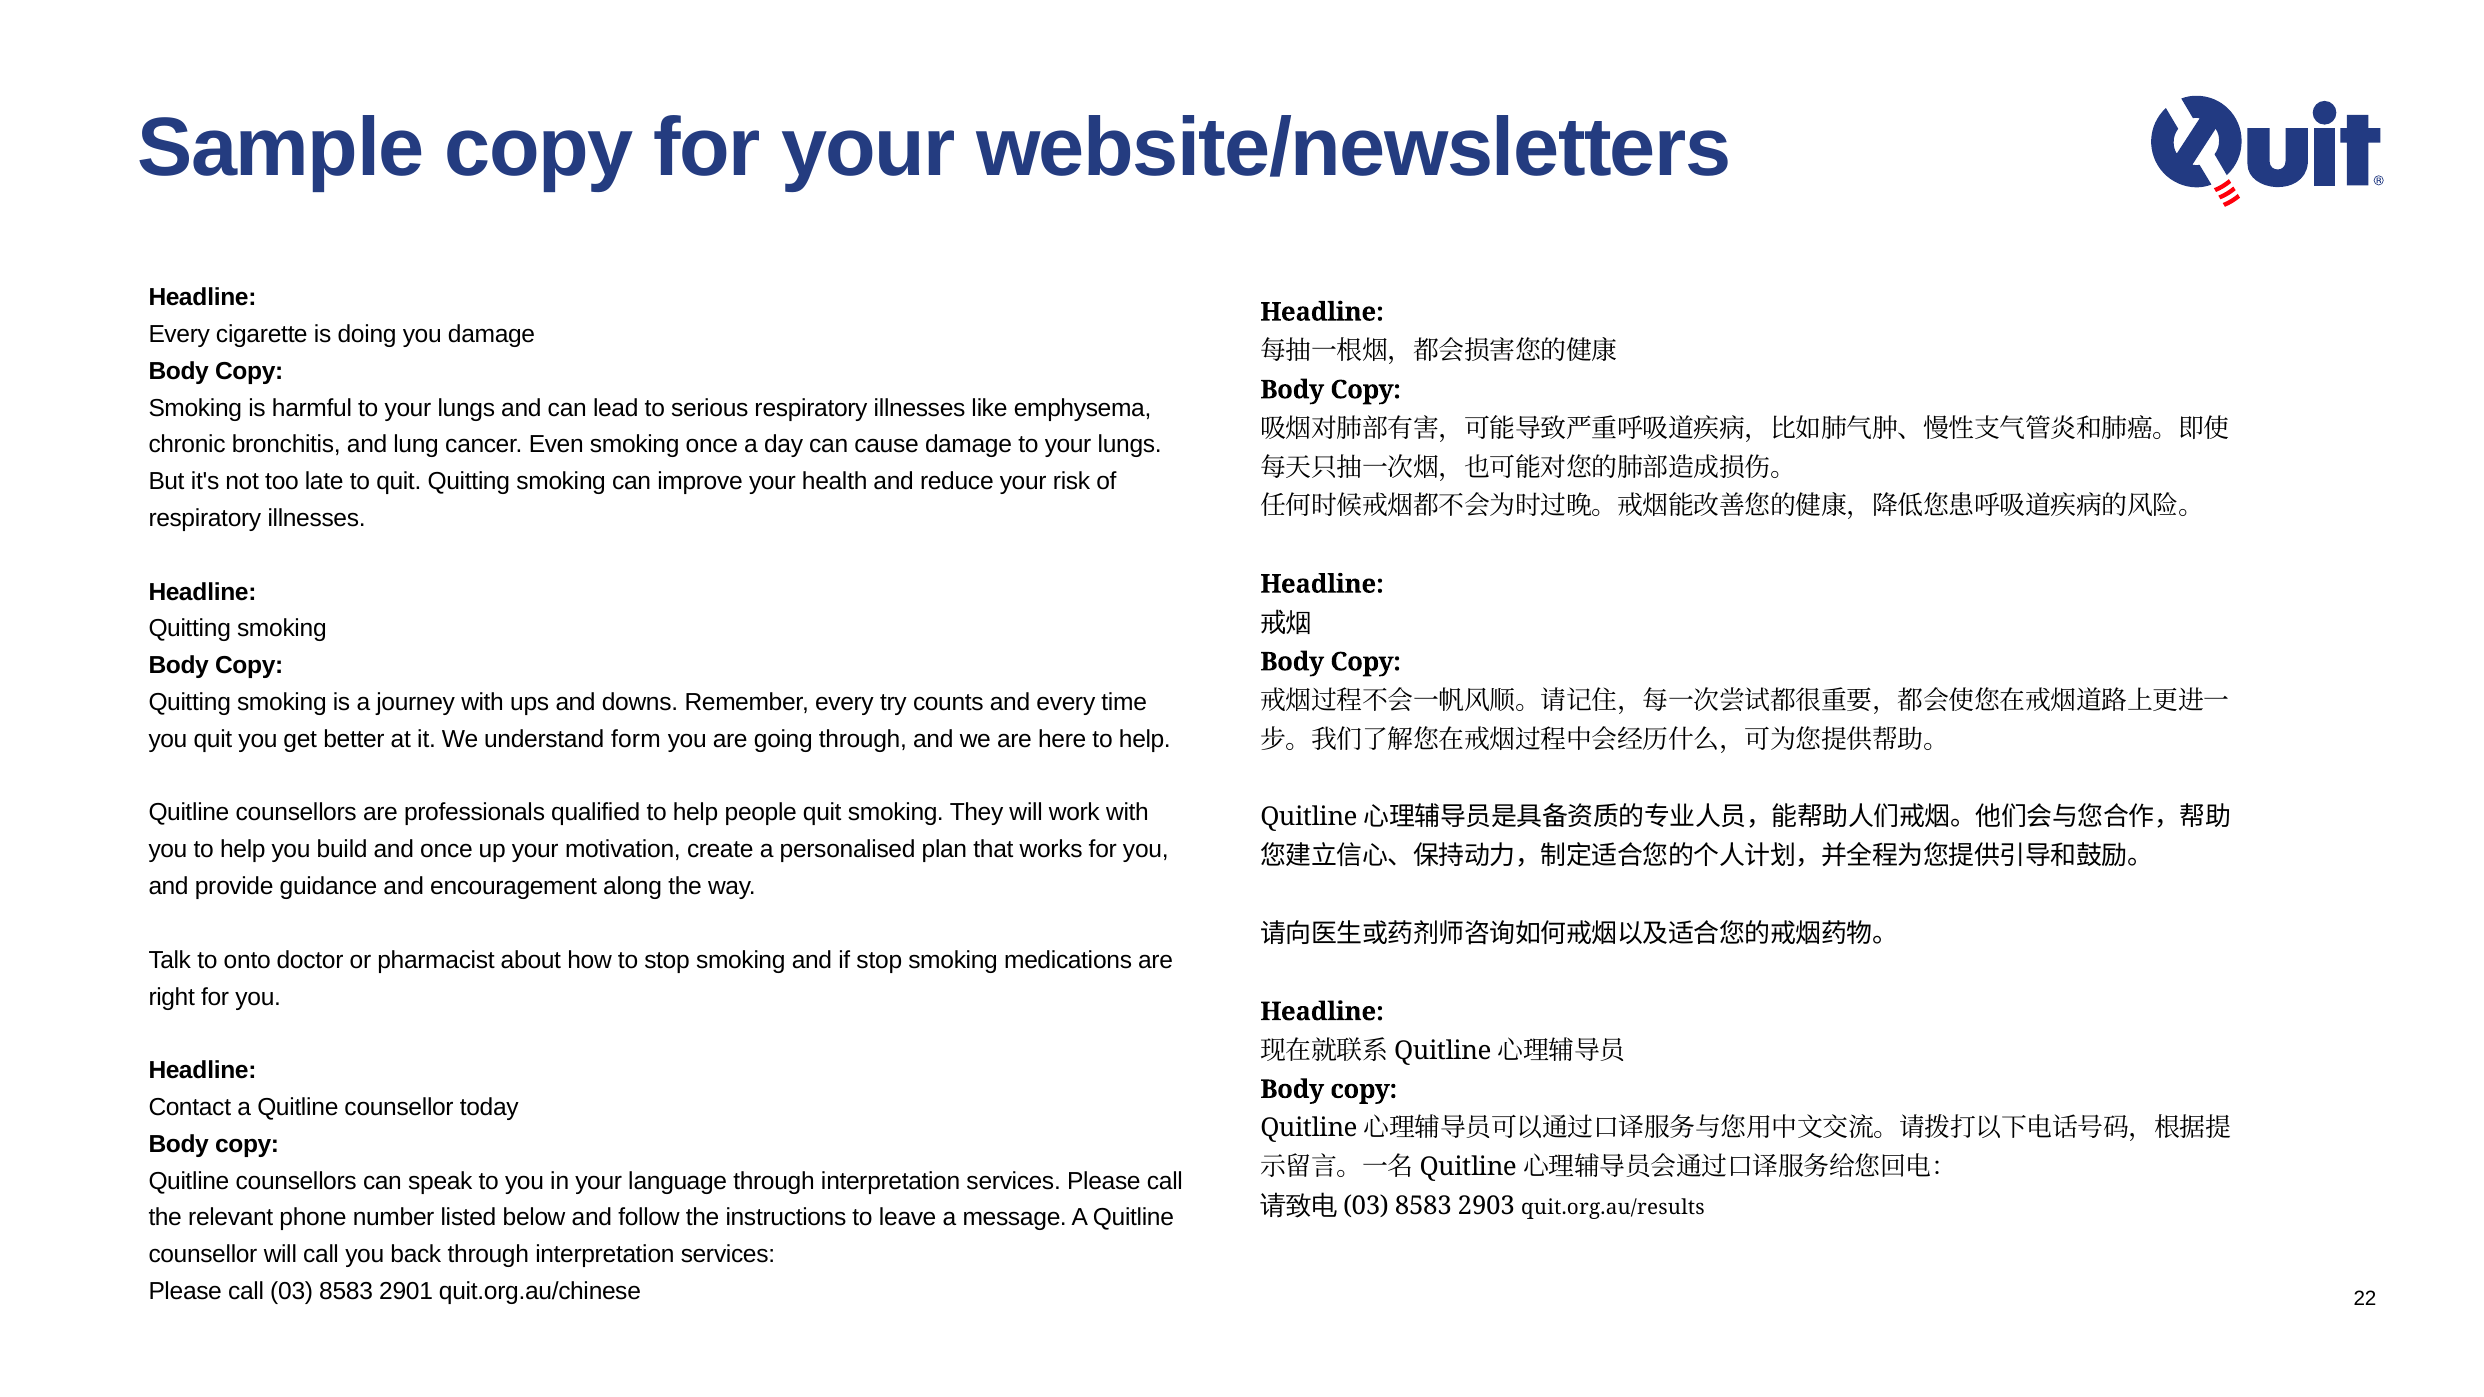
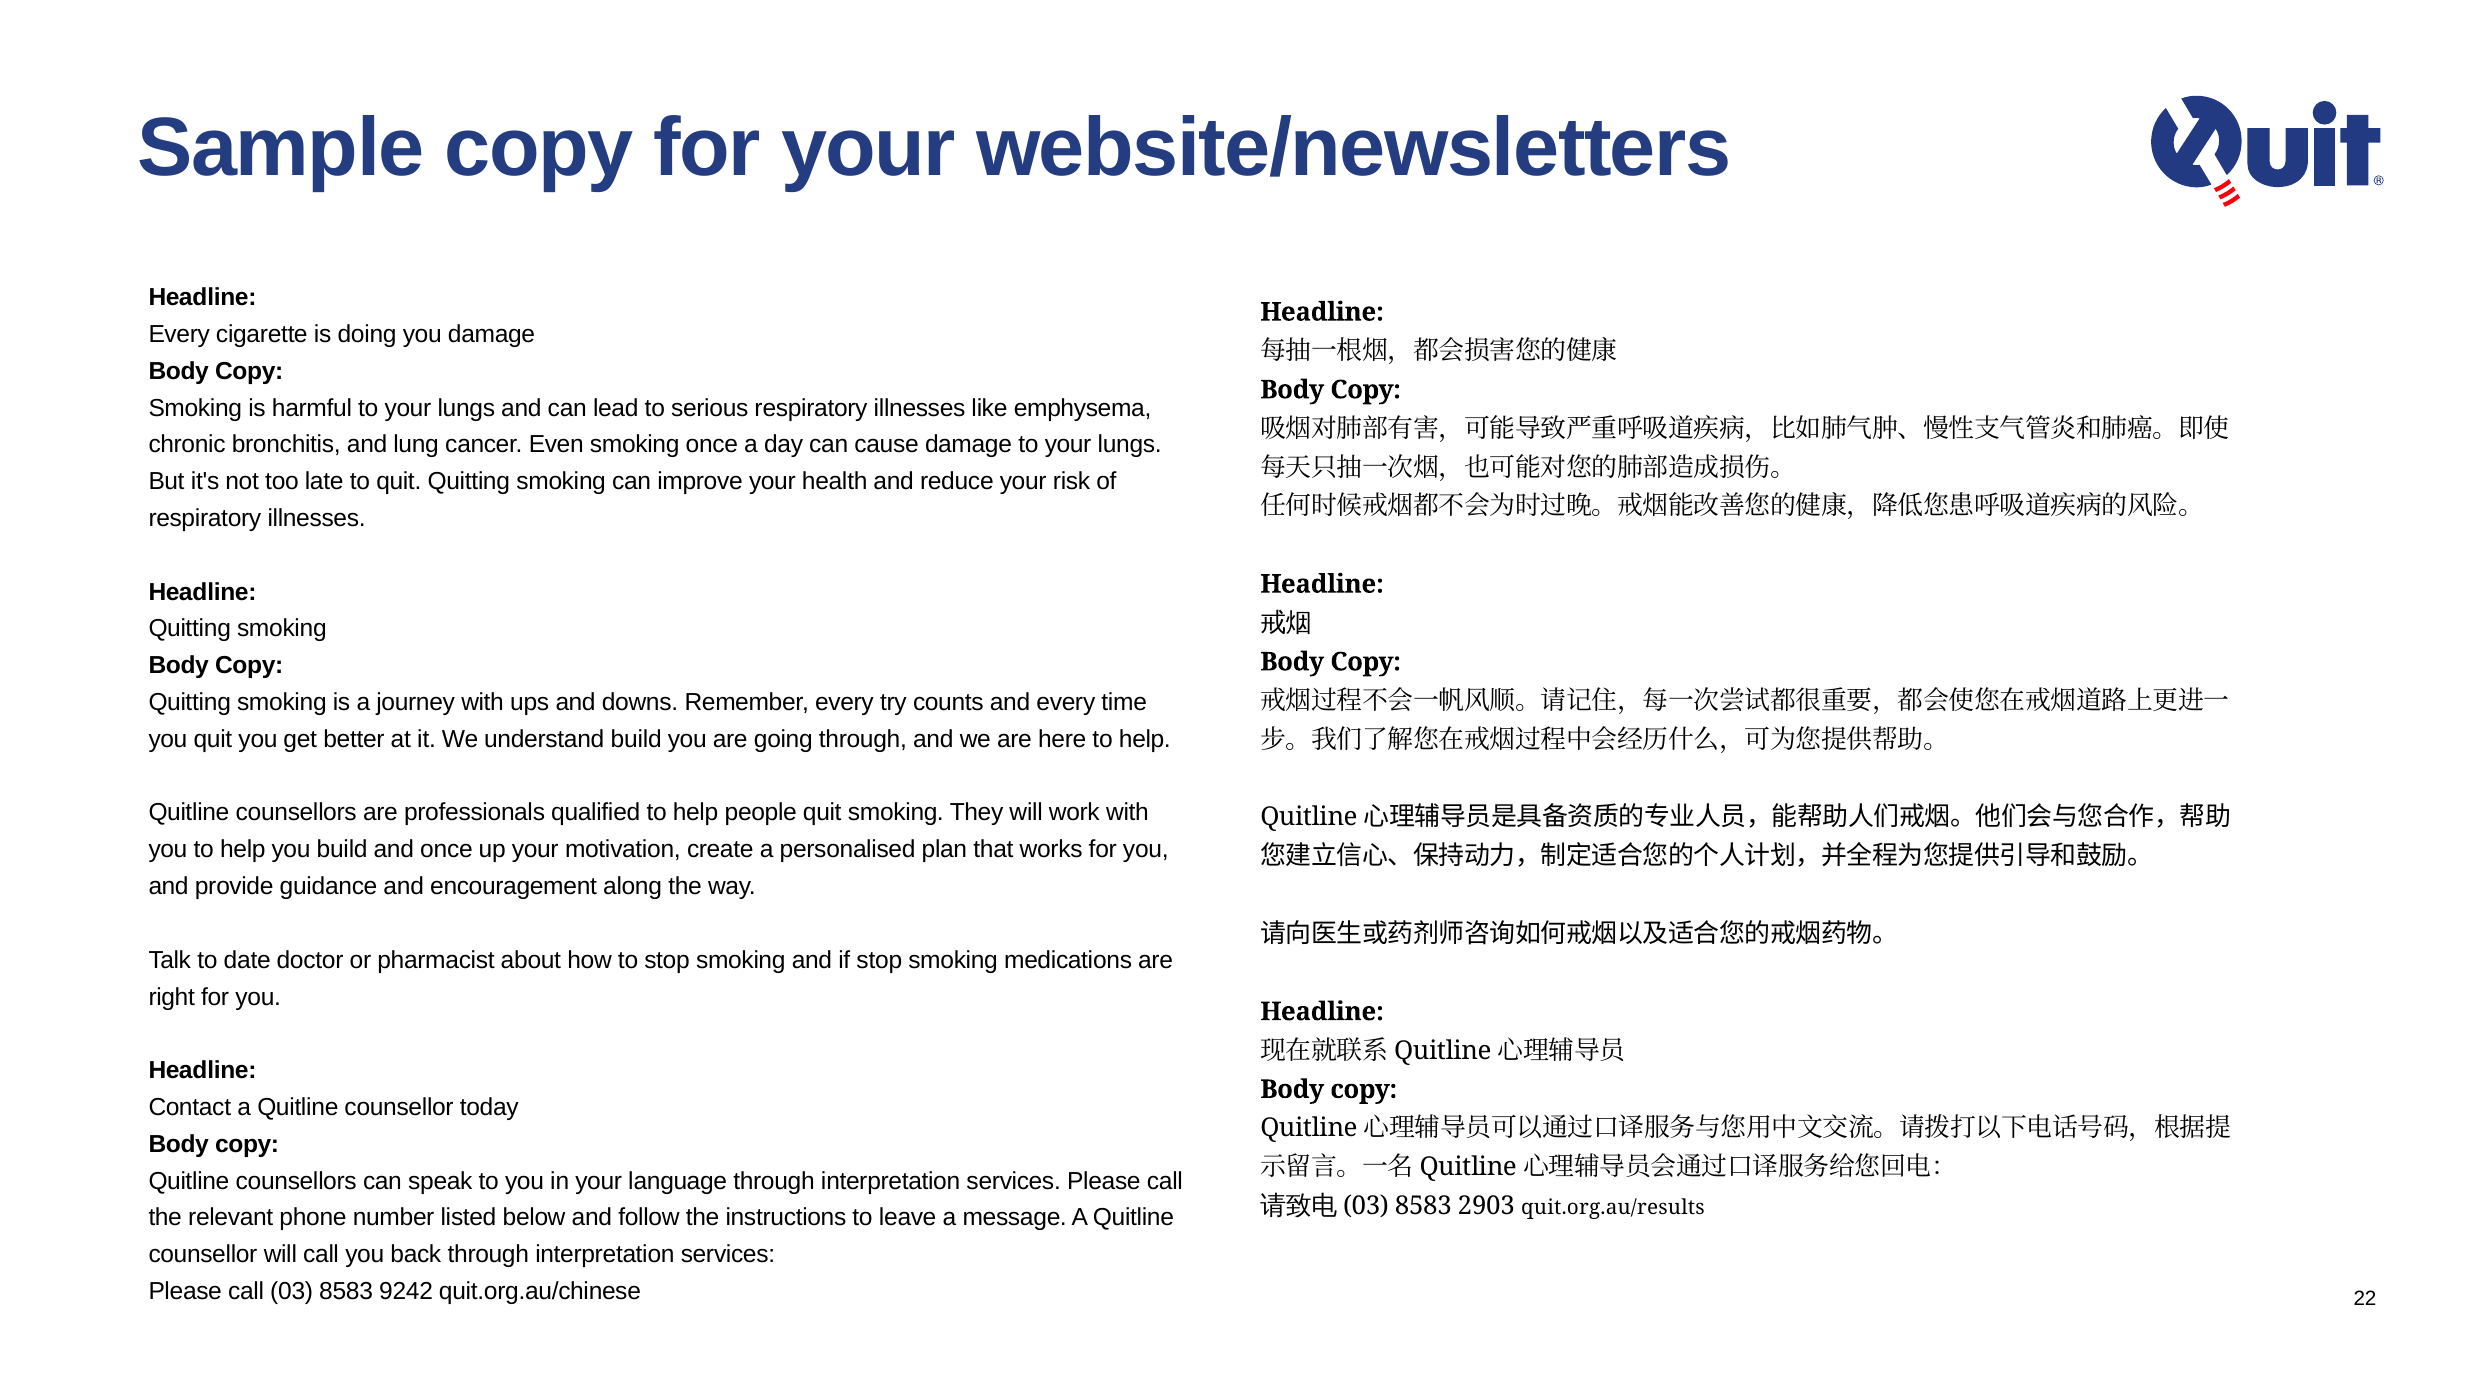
understand form: form -> build (636, 739)
onto: onto -> date (247, 960)
2901: 2901 -> 9242 (406, 1292)
